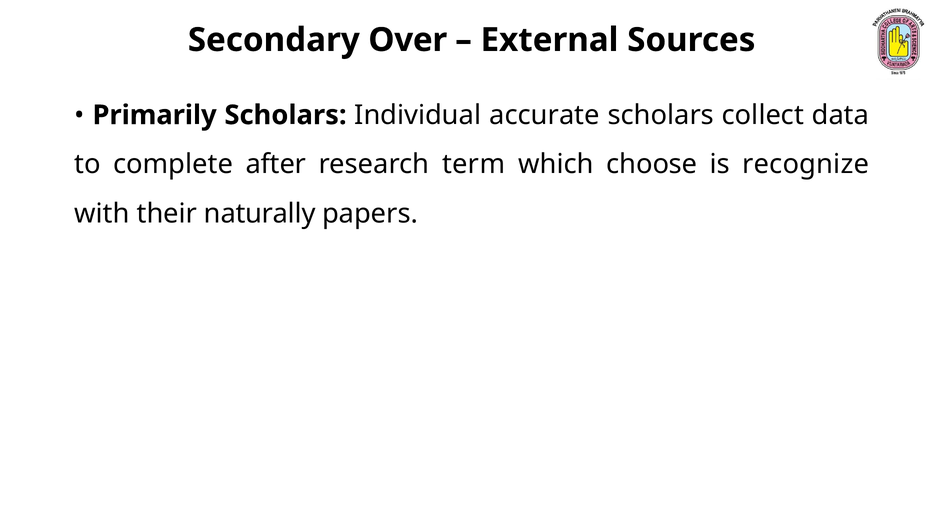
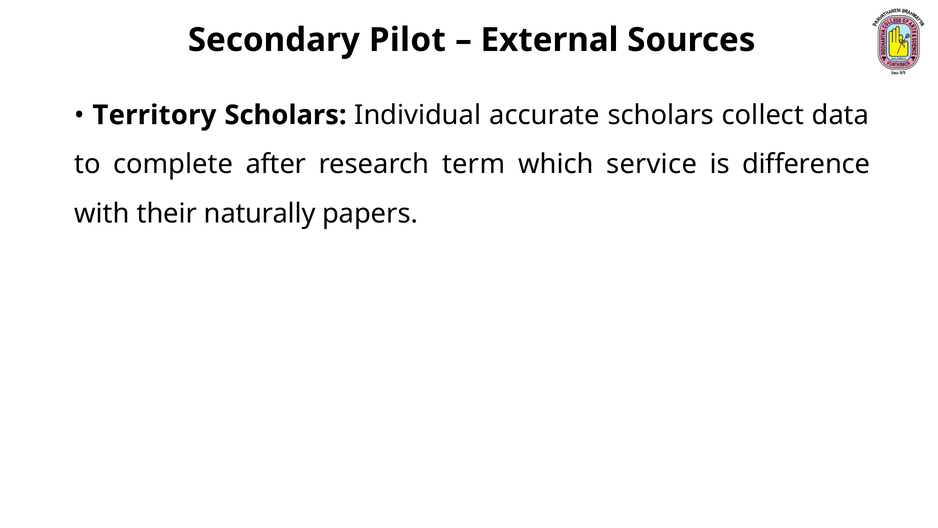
Over: Over -> Pilot (407, 40)
Primarily: Primarily -> Territory (154, 115)
choose: choose -> service (652, 164)
recognize: recognize -> difference (806, 164)
